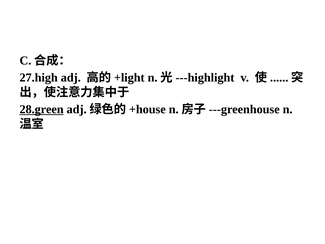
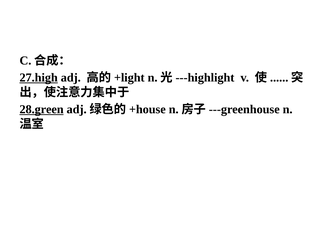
27.high underline: none -> present (39, 78)
